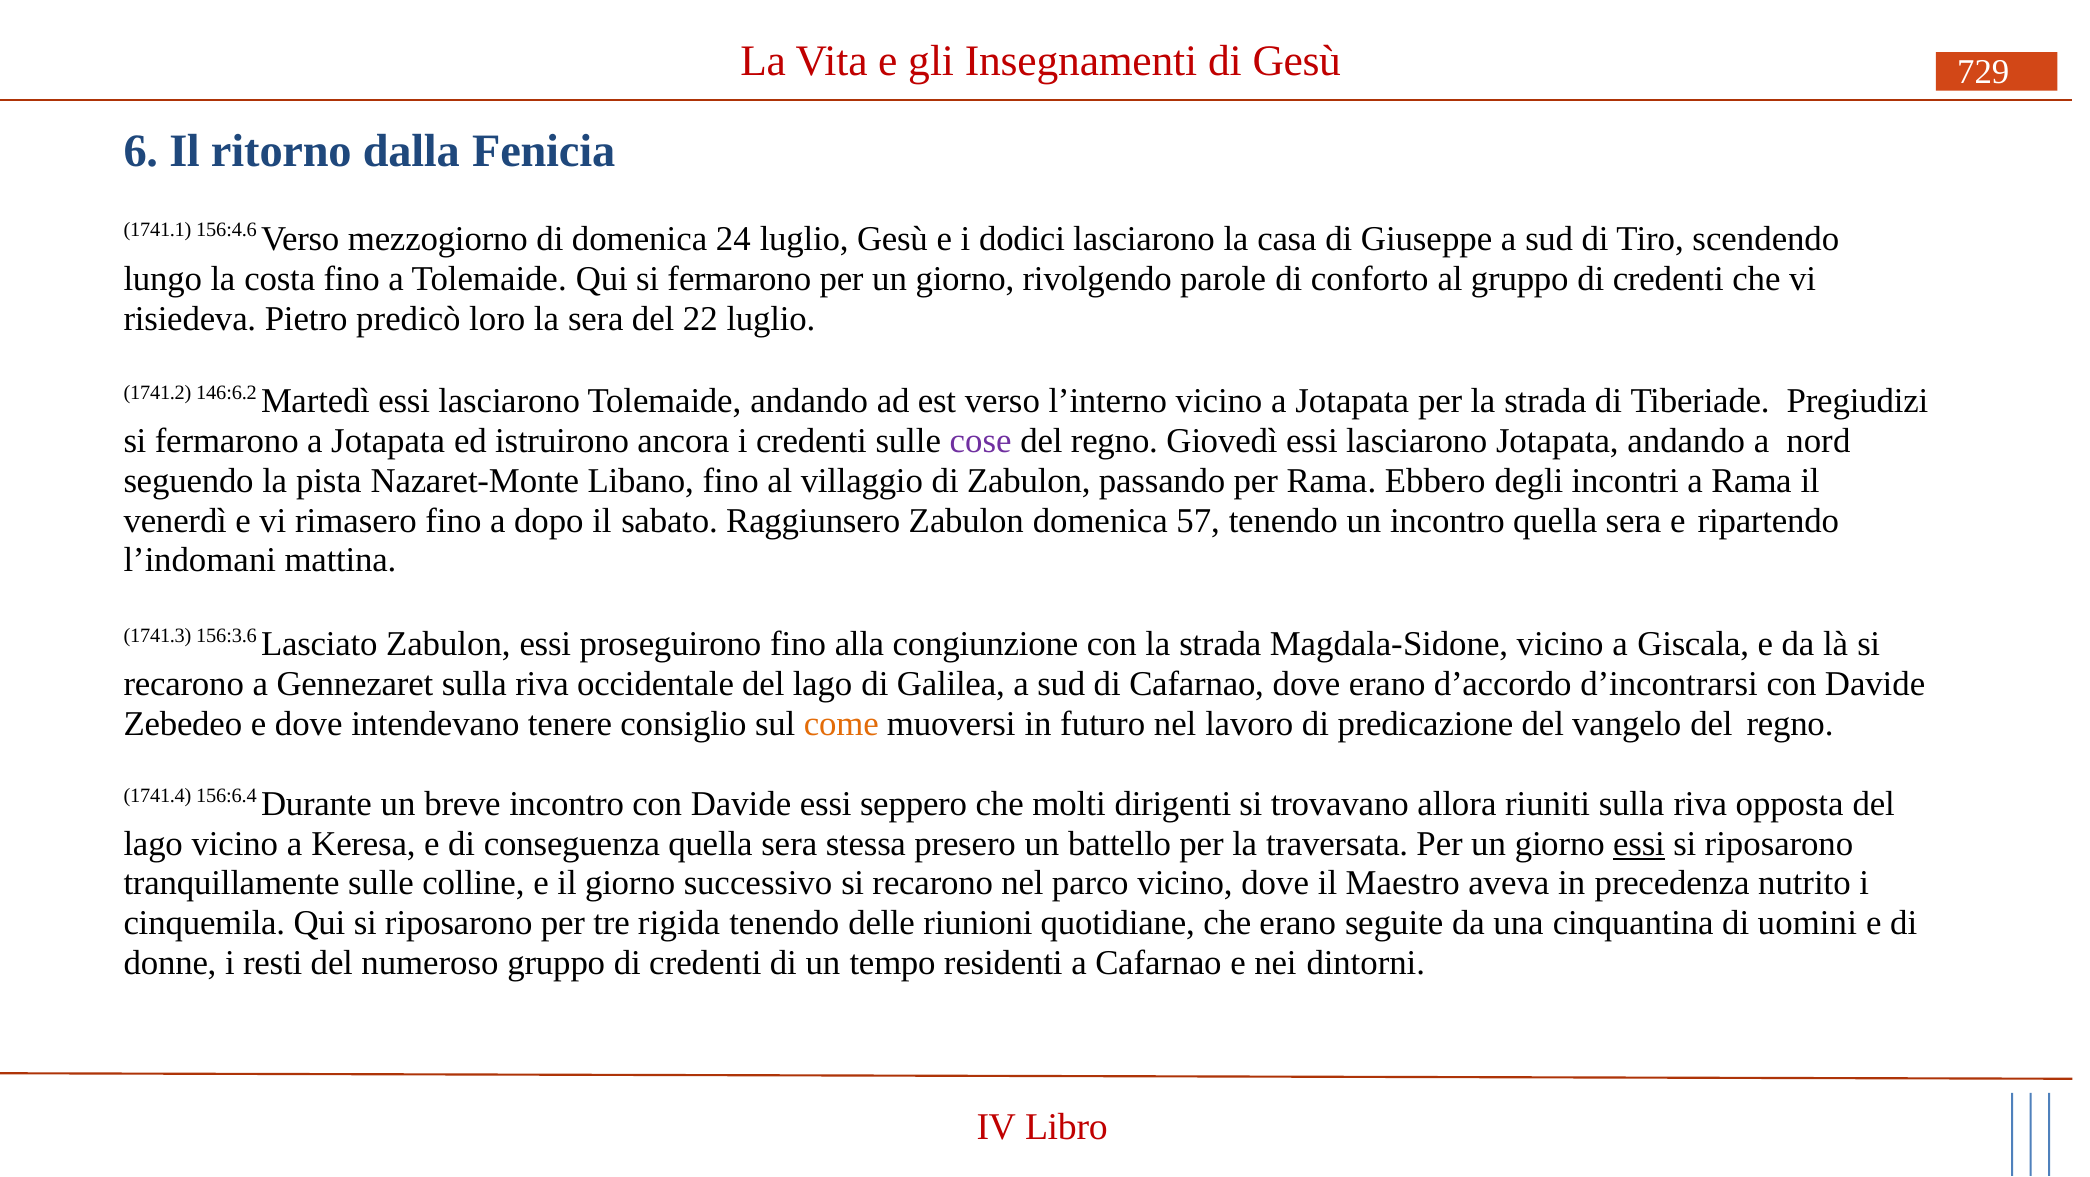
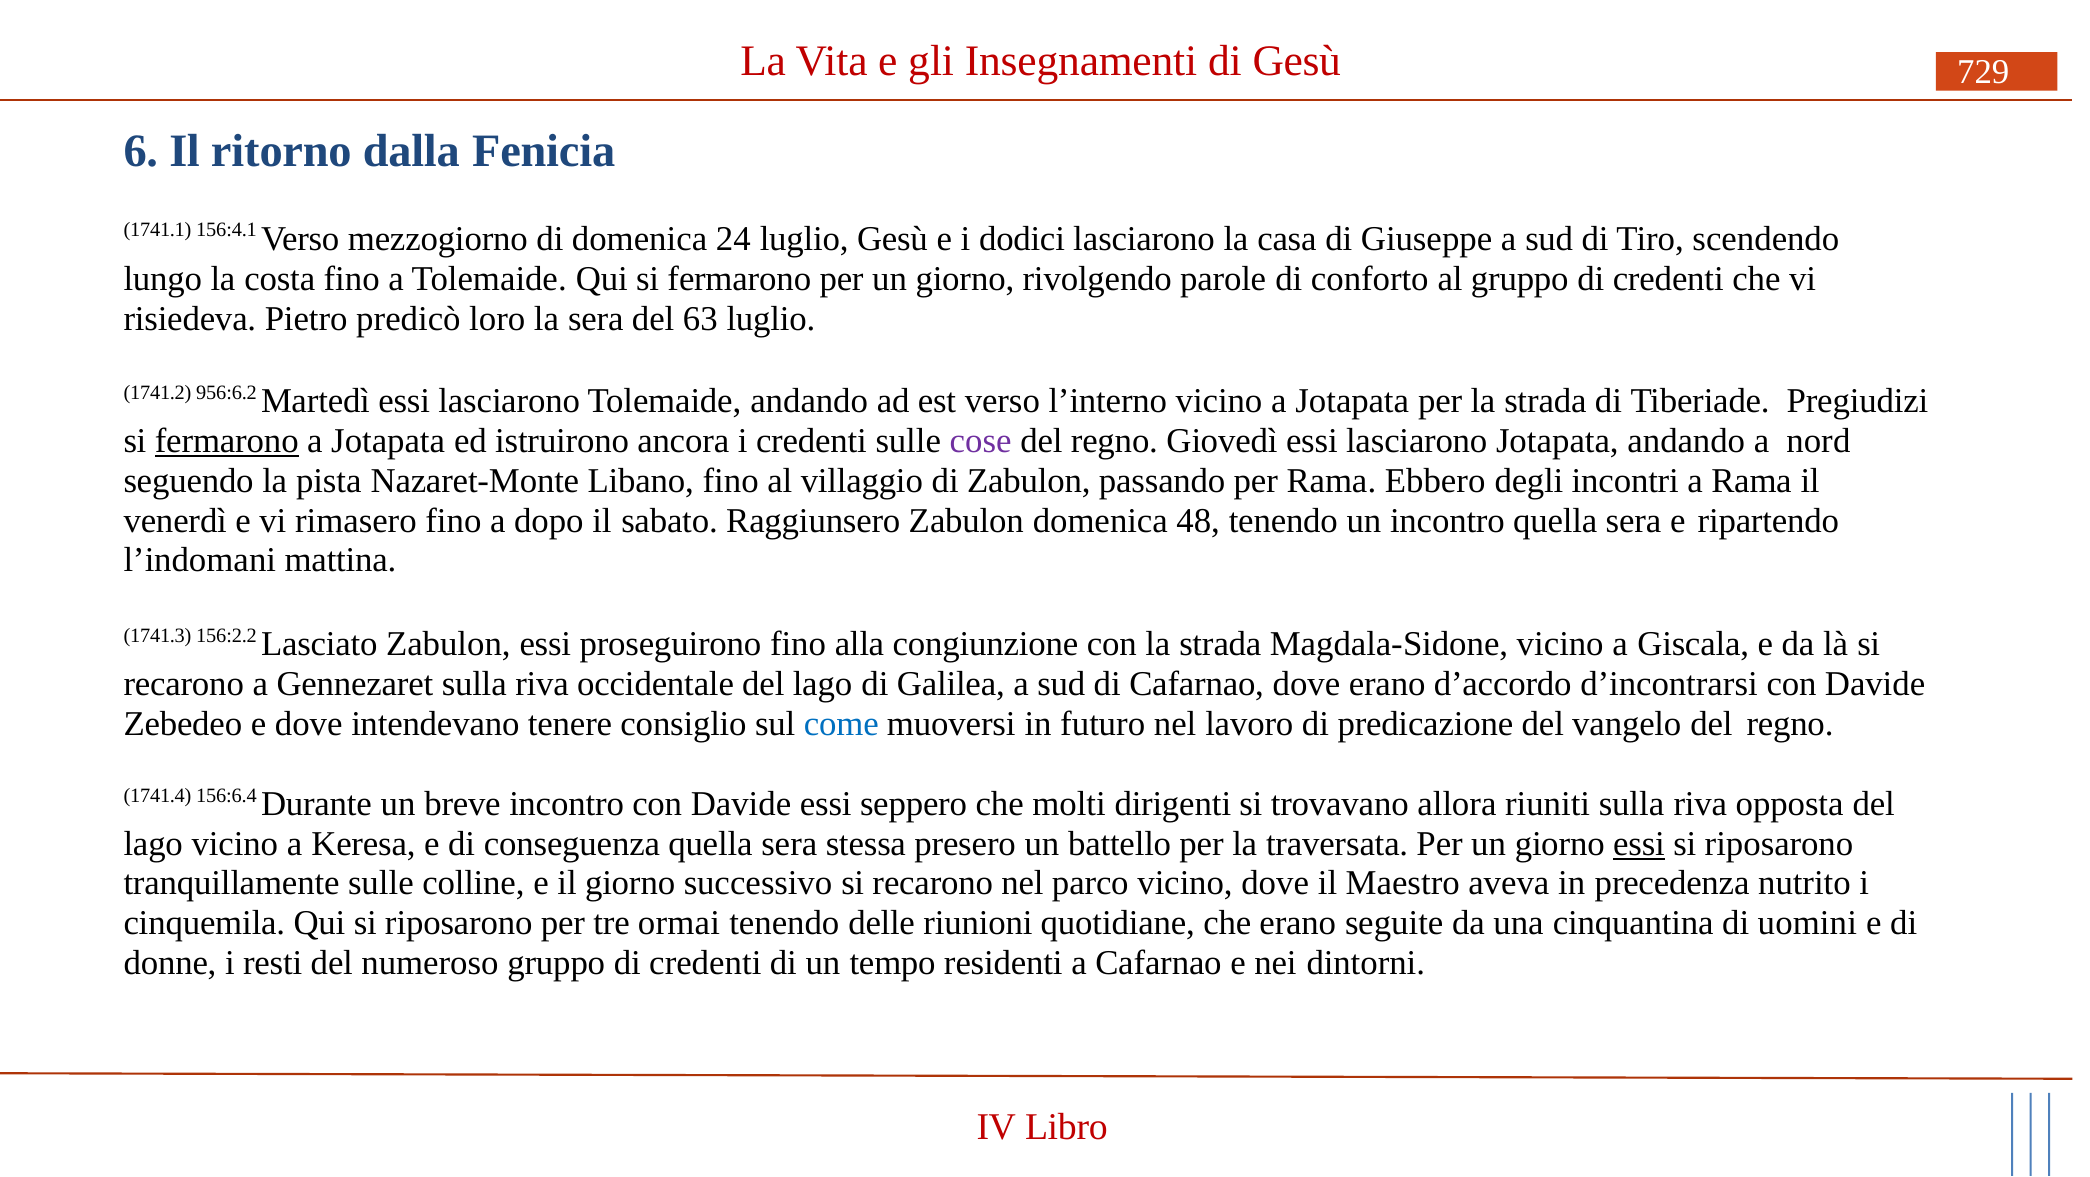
156:4.6: 156:4.6 -> 156:4.1 (227, 230)
22: 22 -> 63 (700, 319)
146:6.2: 146:6.2 -> 956:6.2 (227, 393)
fermarono underline: none -> present (227, 441)
57: 57 -> 48 (1198, 521)
156:3.6: 156:3.6 -> 156:2.2 (227, 635)
come colour: orange -> blue (841, 724)
rigida: rigida -> ormai (679, 923)
